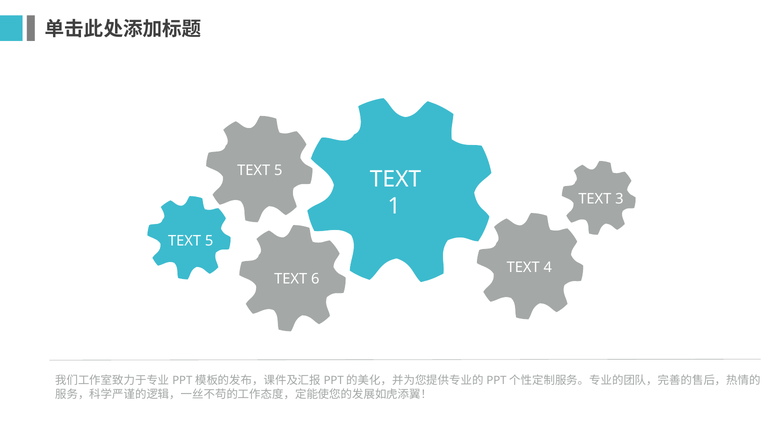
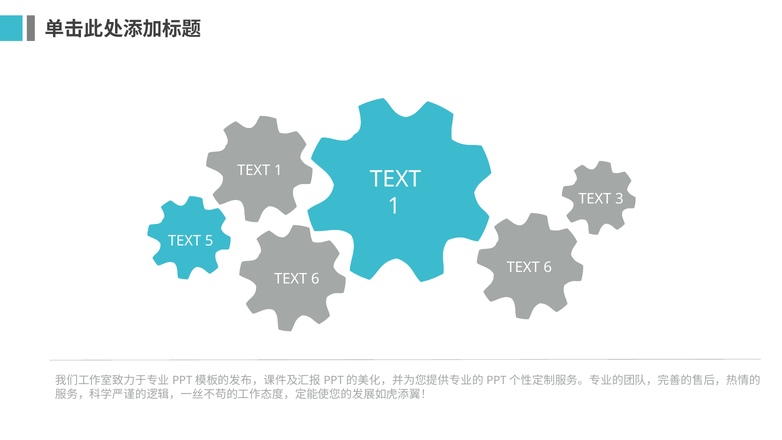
5: 5 -> 1 (278, 171)
4: 4 -> 6 (548, 267)
